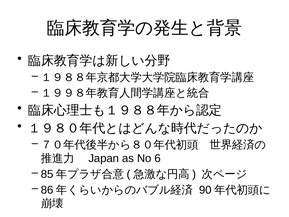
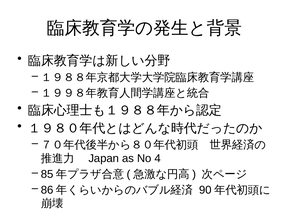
6: 6 -> 4 (158, 158)
